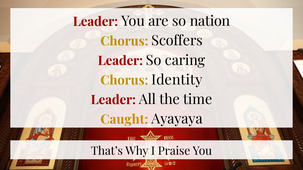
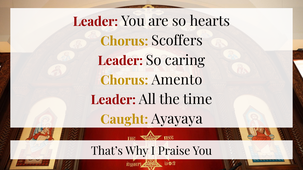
nation: nation -> hearts (210, 21)
Identity: Identity -> Amento (177, 80)
